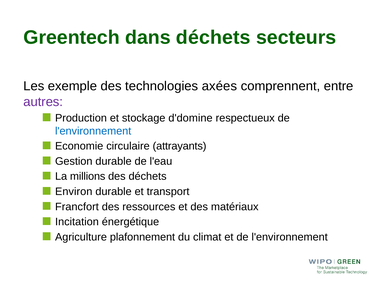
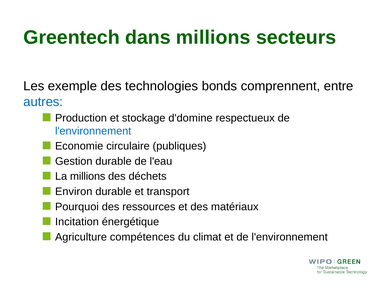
dans déchets: déchets -> millions (213, 37)
axées: axées -> bonds (220, 86)
autres colour: purple -> blue (43, 102)
attrayants: attrayants -> publiques (179, 146)
Francfort: Francfort -> Pourquoi (77, 207)
plafonnement: plafonnement -> compétences (142, 237)
